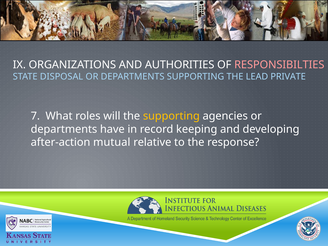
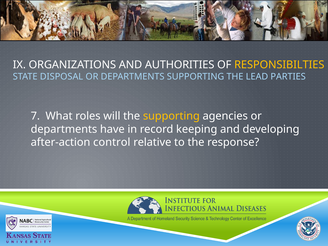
RESPONSIBILTIES colour: pink -> yellow (279, 65)
PRIVATE: PRIVATE -> PARTIES (288, 77)
mutual: mutual -> control (112, 142)
